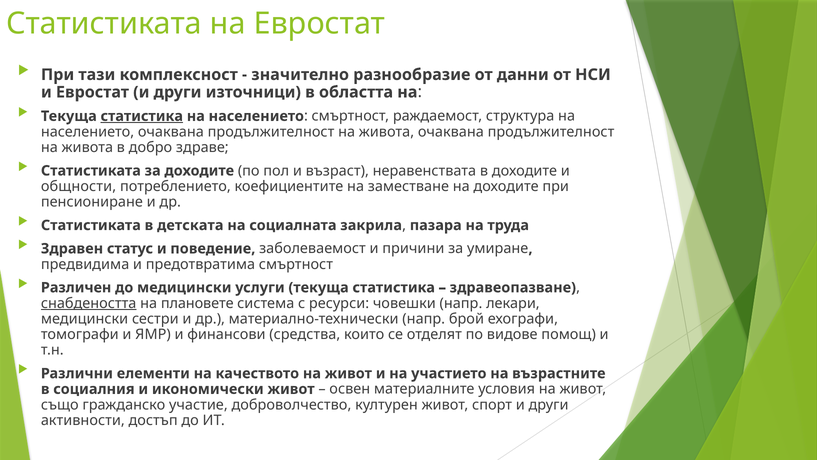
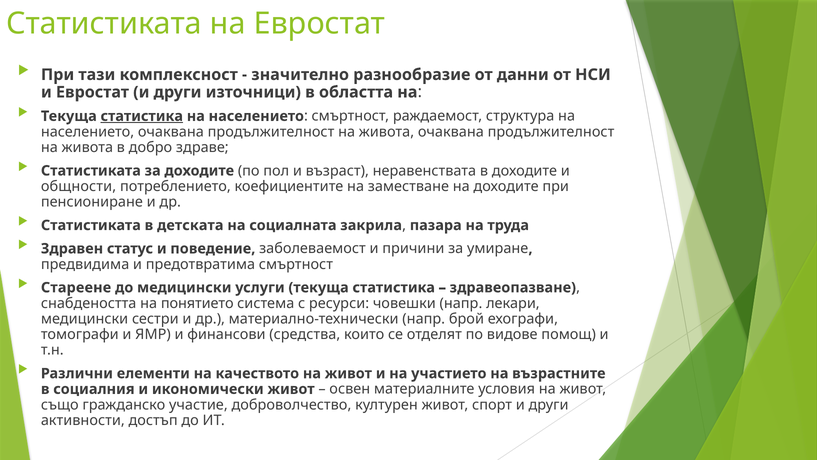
Различен: Различен -> Стареене (76, 287)
снабдеността underline: present -> none (89, 303)
плановете: плановете -> понятието (197, 303)
